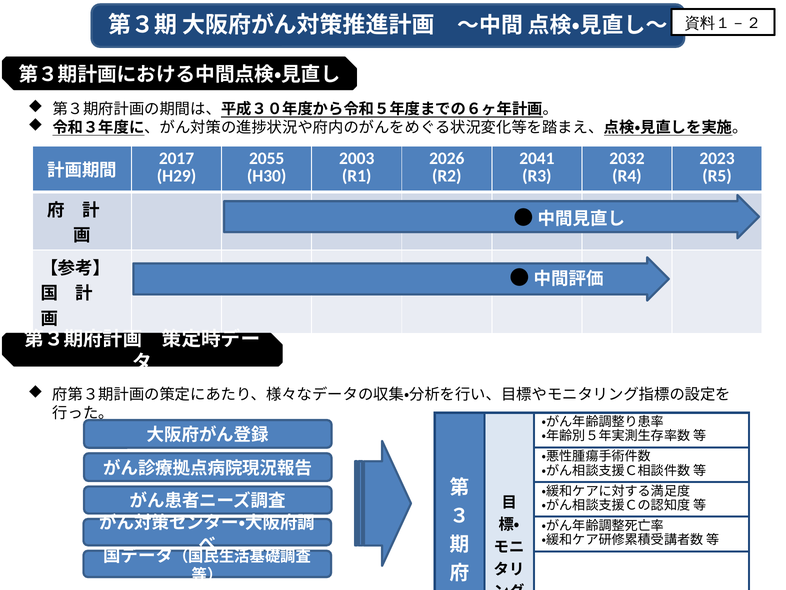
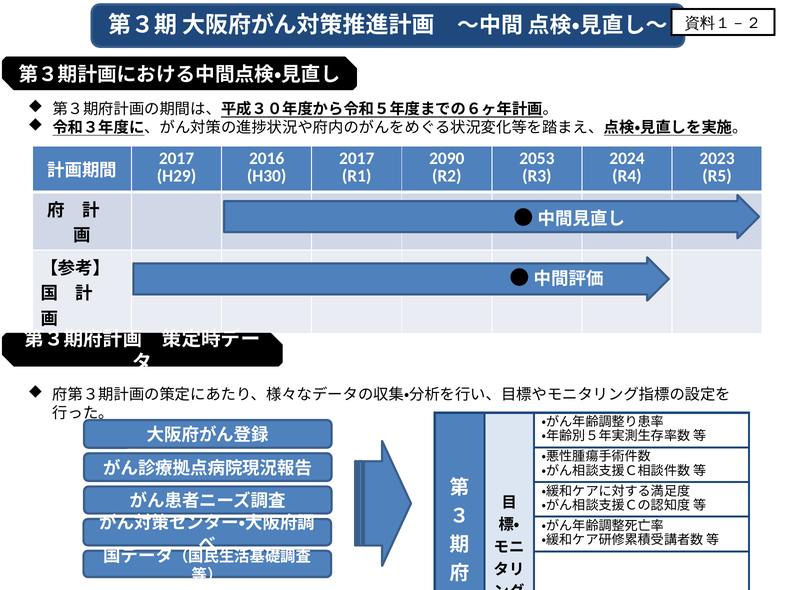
2055: 2055 -> 2016 (267, 158)
2003: 2003 -> 2017 (357, 158)
2026: 2026 -> 2090 (447, 158)
2041: 2041 -> 2053 (537, 158)
2032: 2032 -> 2024 (627, 158)
